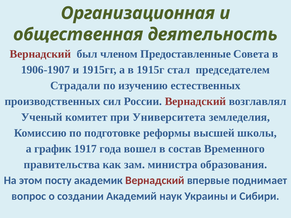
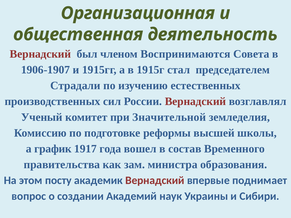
Предоставленные: Предоставленные -> Воспринимаются (185, 54)
Университета: Университета -> Значительной (169, 117)
